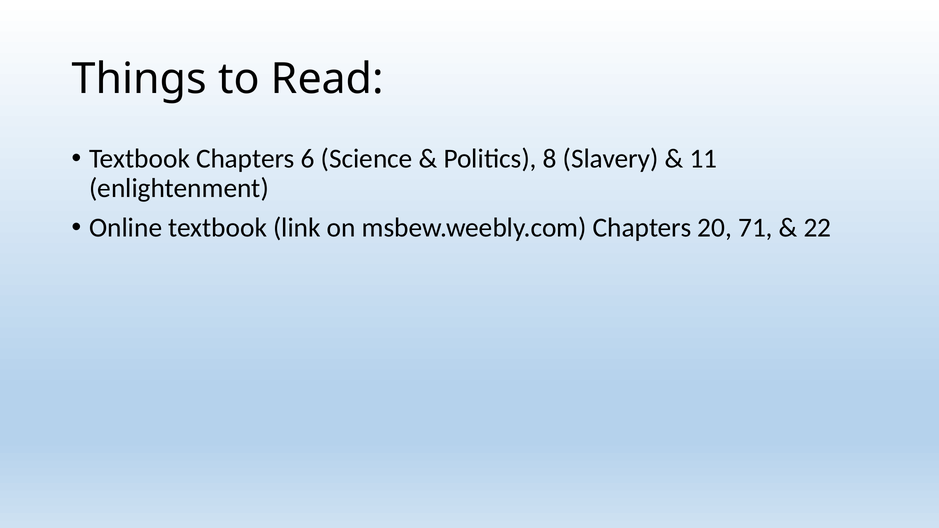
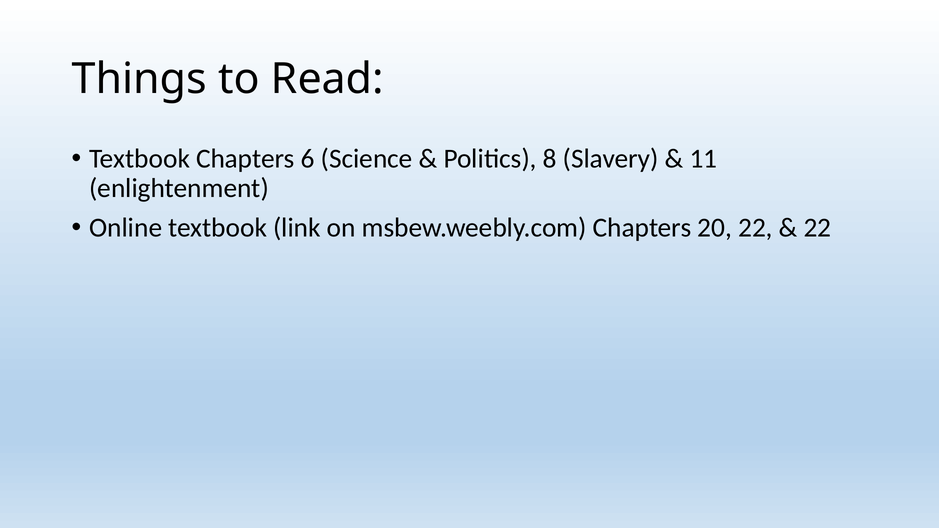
20 71: 71 -> 22 (755, 228)
